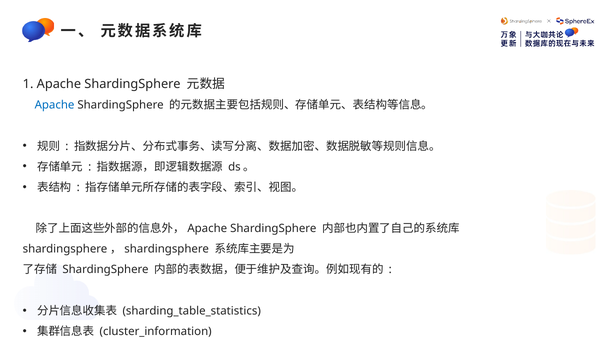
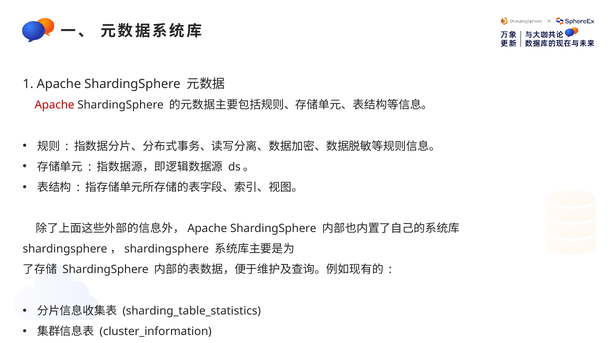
Apache colour: blue -> red (55, 105)
